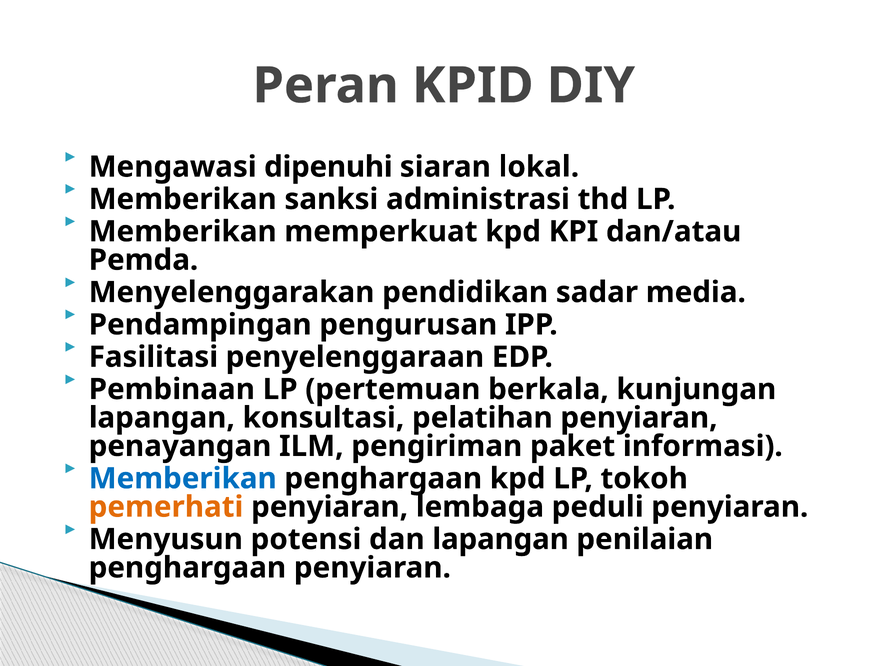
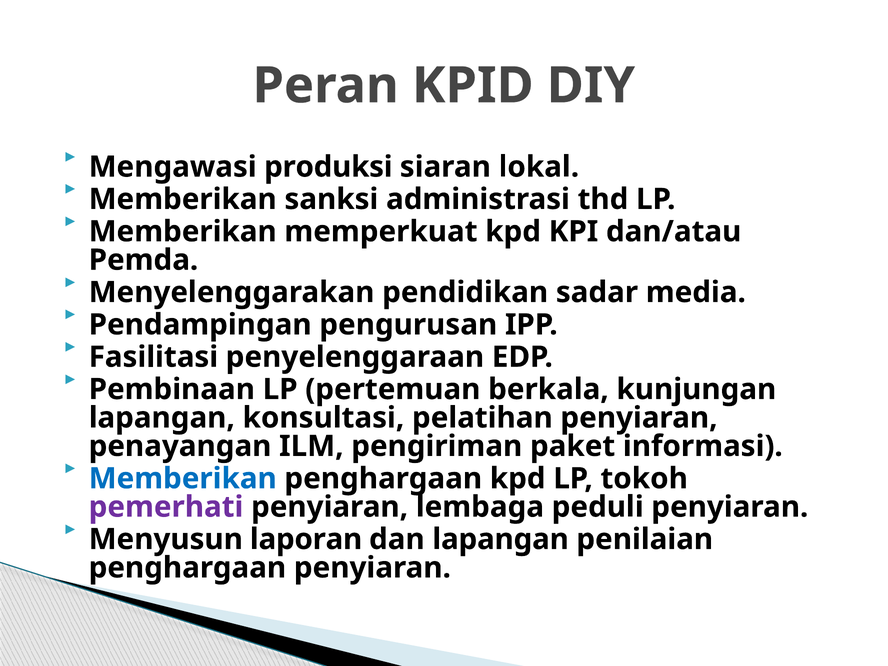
dipenuhi: dipenuhi -> produksi (328, 167)
pemerhati colour: orange -> purple (166, 507)
potensi: potensi -> laporan (306, 539)
